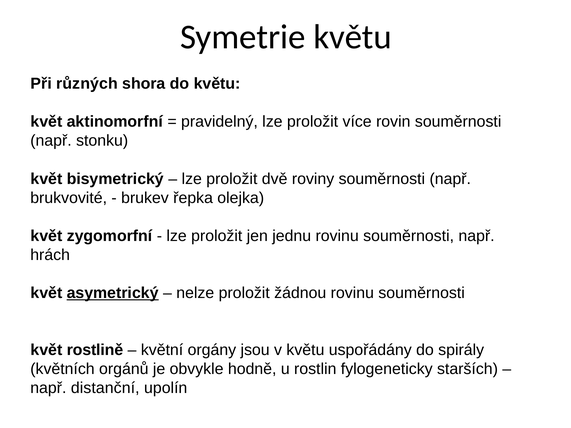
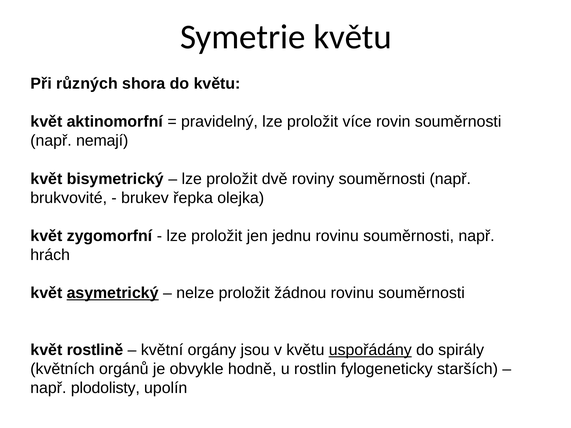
stonku: stonku -> nemají (102, 141)
uspořádány underline: none -> present (370, 350)
distanční: distanční -> plodolisty (105, 388)
